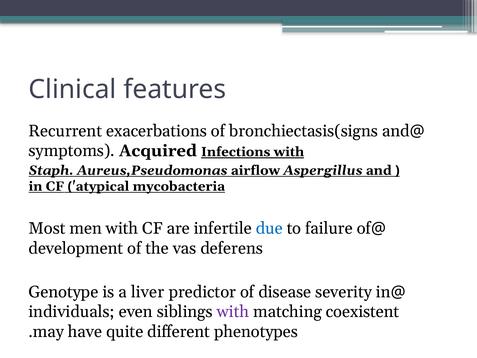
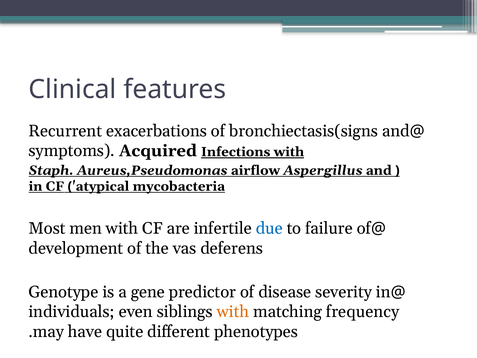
liver: liver -> gene (148, 292)
with colour: purple -> orange (233, 312)
coexistent: coexistent -> frequency (363, 312)
